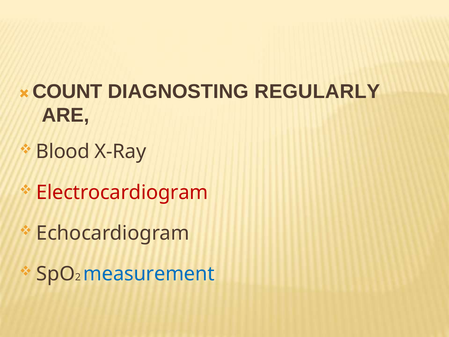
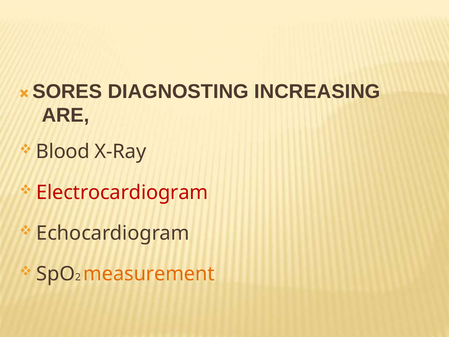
COUNT: COUNT -> SORES (67, 91)
REGULARLY: REGULARLY -> INCREASING (317, 91)
measurement colour: blue -> orange (149, 274)
